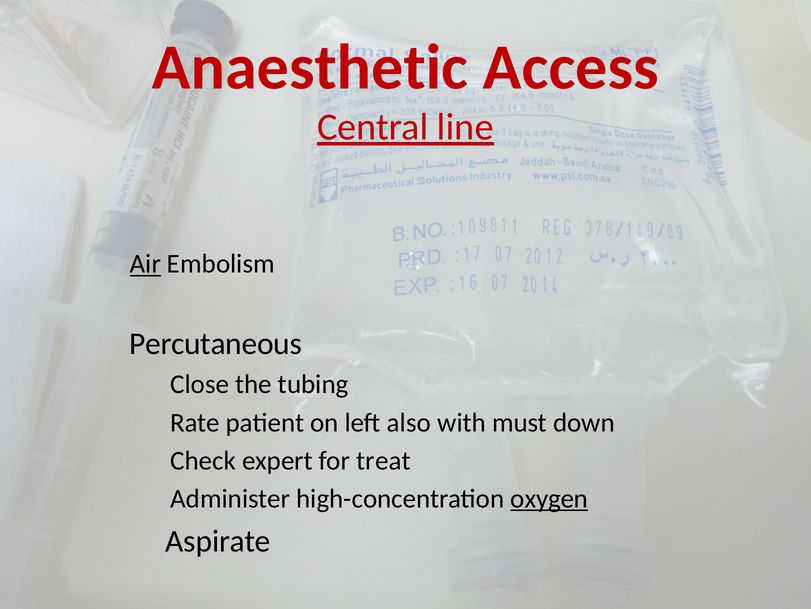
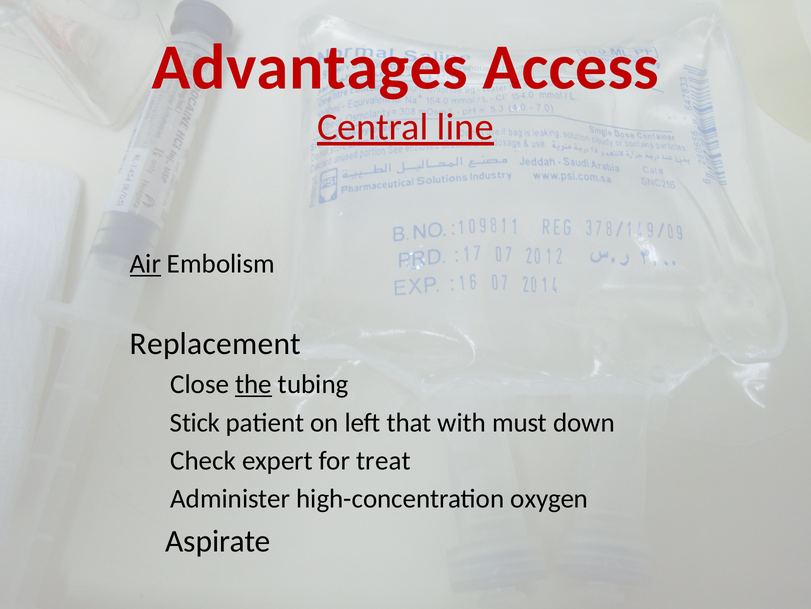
Anaesthetic: Anaesthetic -> Advantages (310, 67)
Percutaneous: Percutaneous -> Replacement (215, 344)
the underline: none -> present (254, 384)
Rate: Rate -> Stick (195, 422)
also: also -> that (409, 422)
oxygen underline: present -> none (549, 498)
